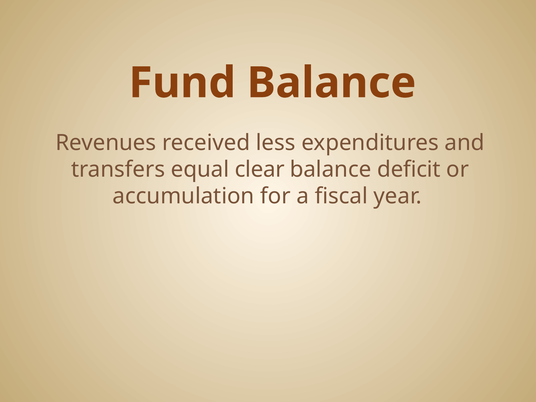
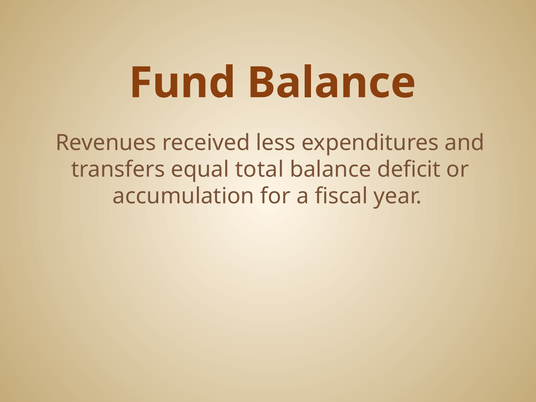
clear: clear -> total (259, 169)
